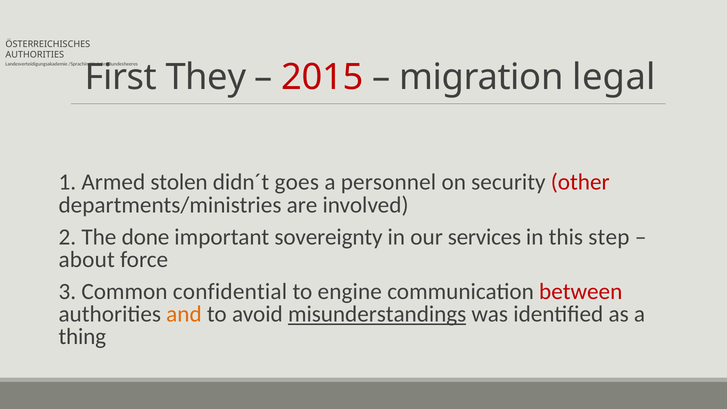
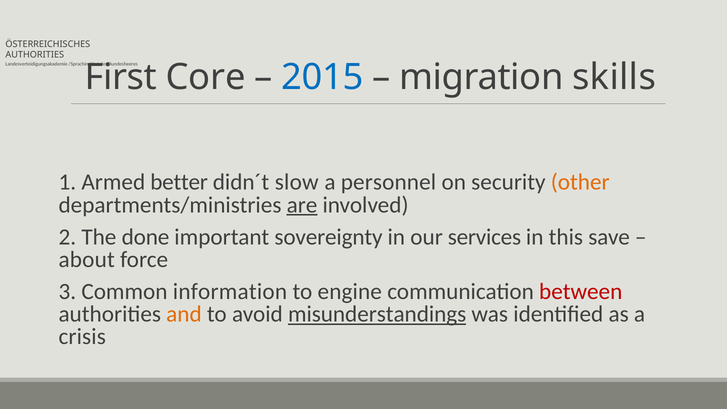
They: They -> Core (206, 77)
2015 colour: red -> blue (323, 77)
legal: legal -> skills (614, 77)
stolen: stolen -> better (179, 182)
goes: goes -> slow (297, 182)
other colour: red -> orange (580, 182)
are underline: none -> present (302, 205)
step: step -> save (609, 237)
confidential: confidential -> information (230, 292)
thing: thing -> crisis (82, 337)
